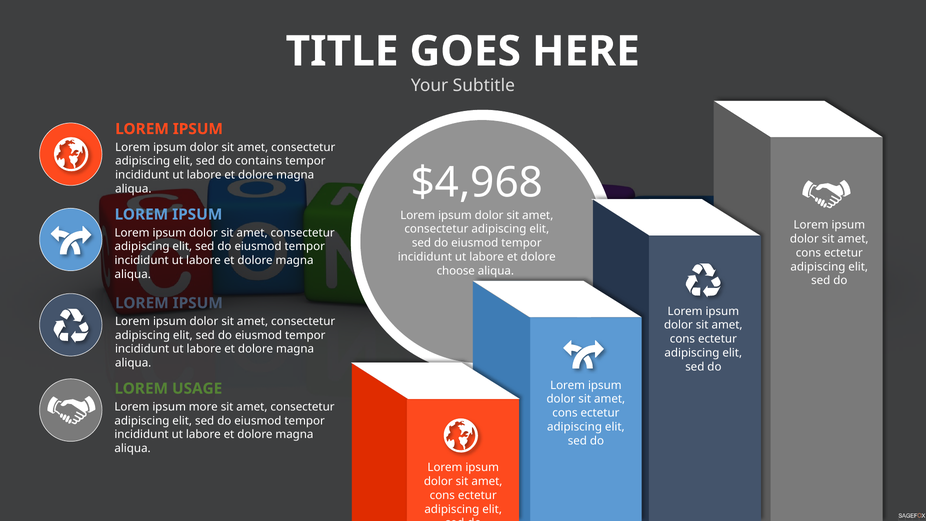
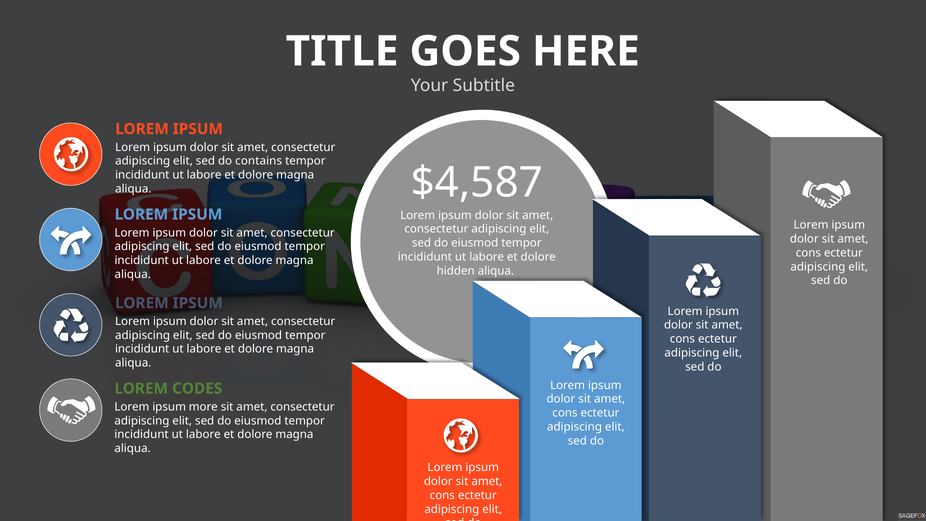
$4,968: $4,968 -> $4,587 (477, 183)
choose: choose -> hidden (456, 271)
USAGE: USAGE -> CODES (197, 388)
